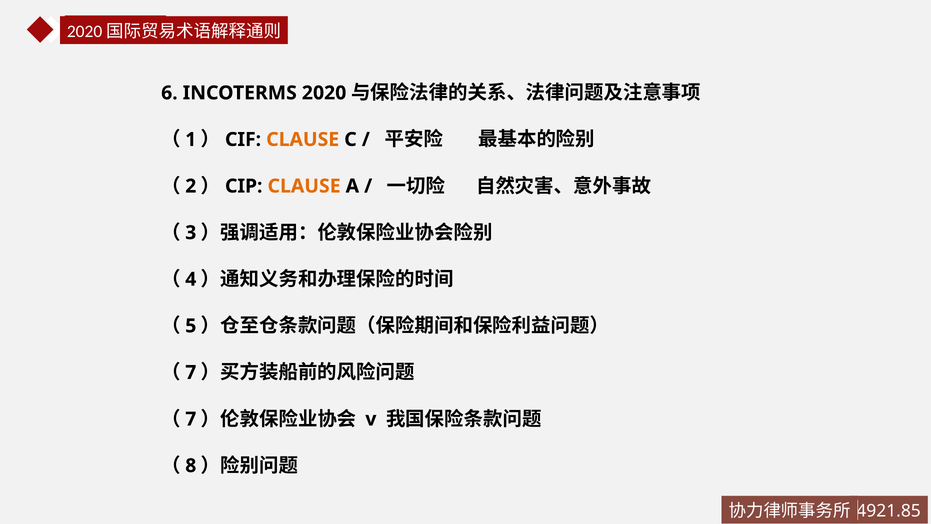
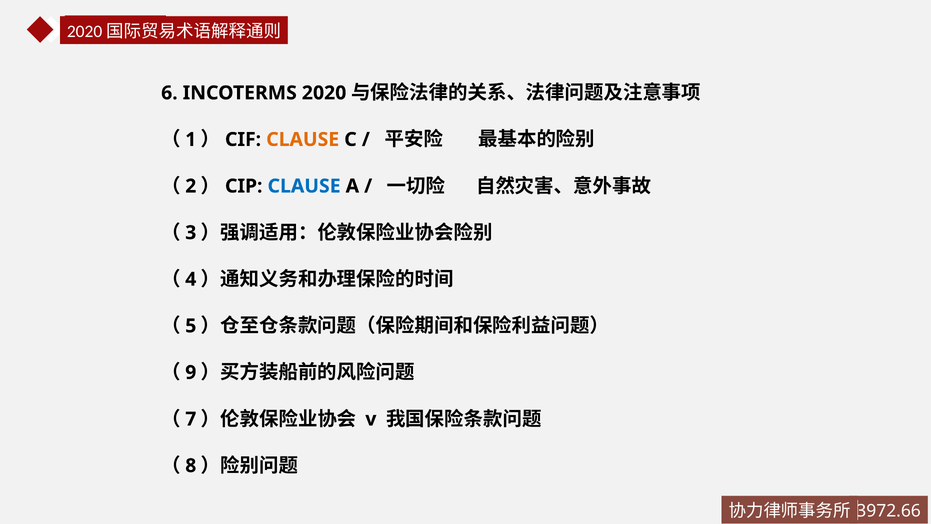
CLAUSE colour: orange -> blue (304, 186)
7: 7 -> 9 (191, 372)
4921.85: 4921.85 -> 3972.66 (889, 511)
